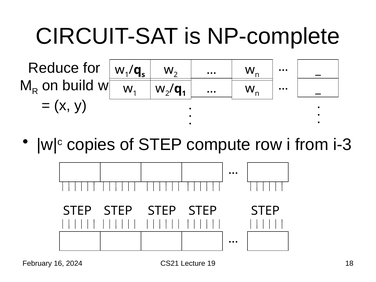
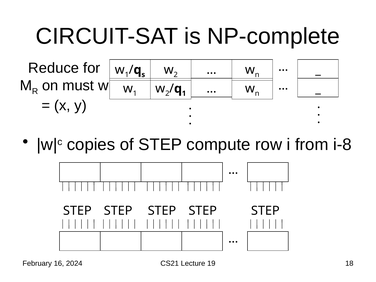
build: build -> must (78, 86)
i-3: i-3 -> i-8 (342, 145)
